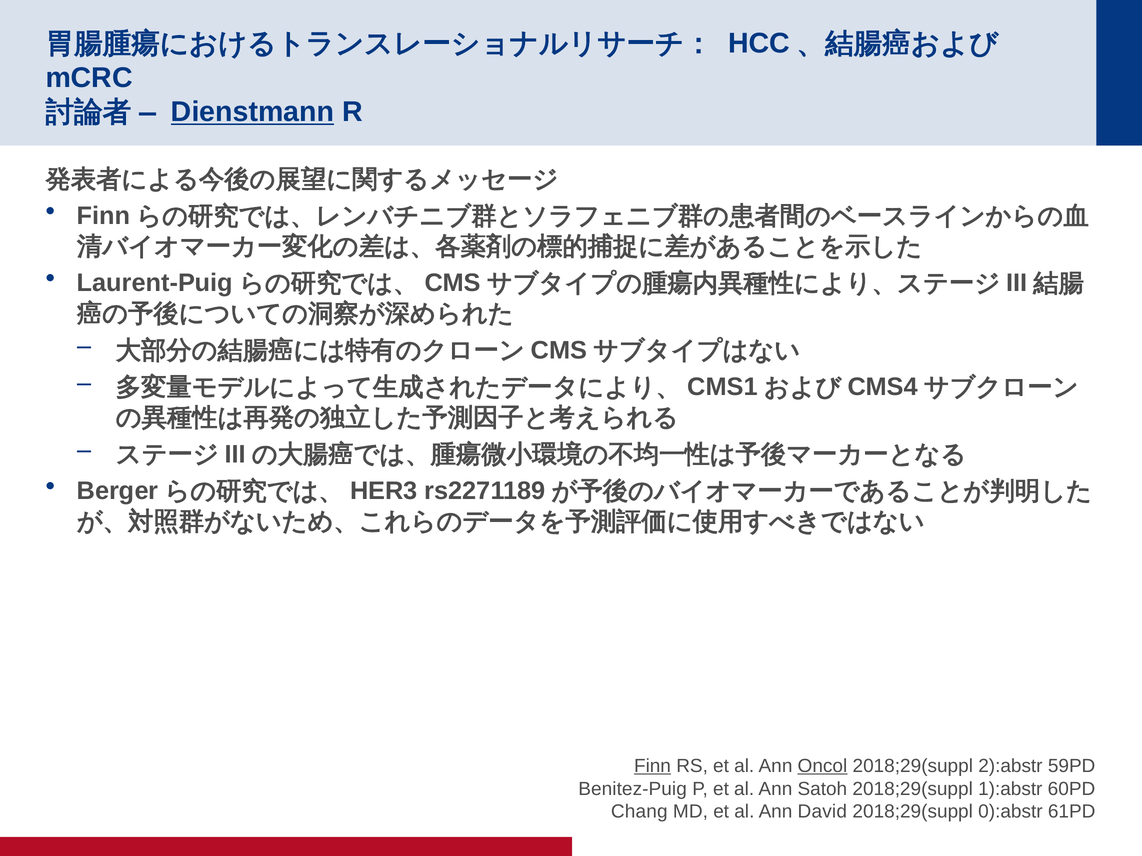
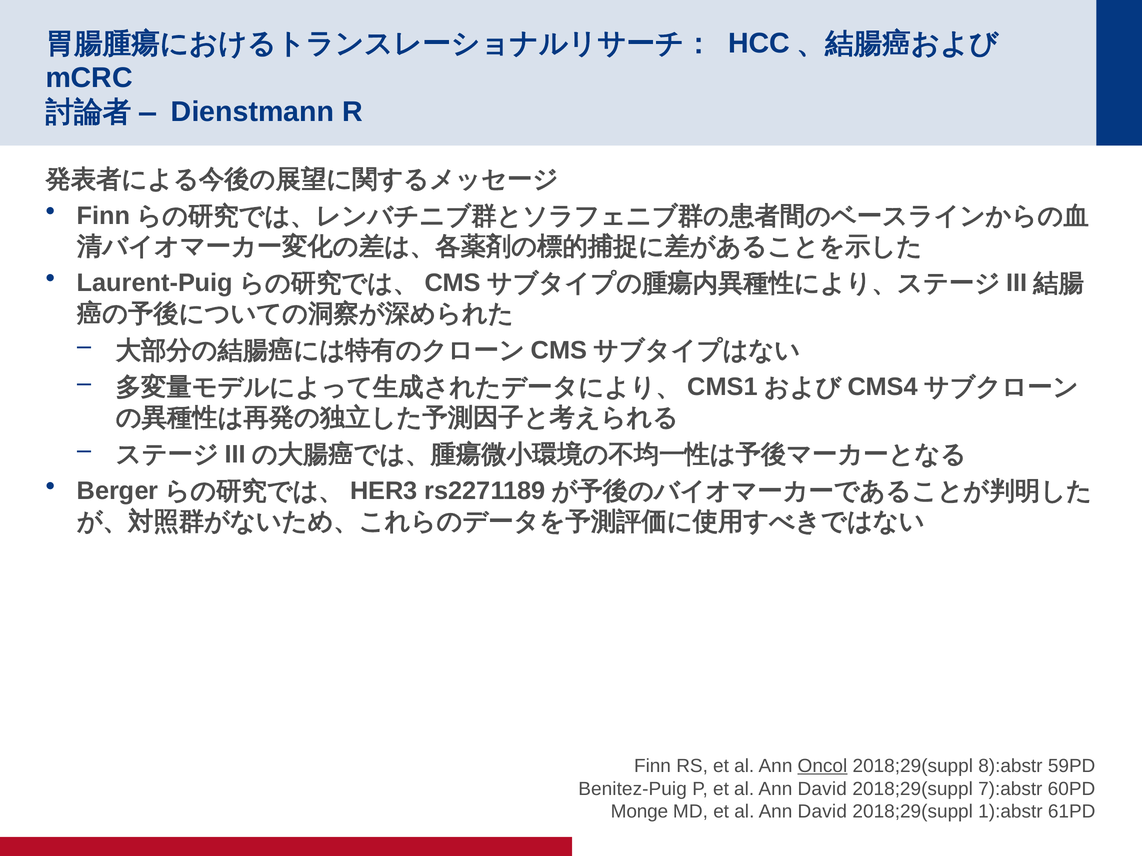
Dienstmann underline: present -> none (253, 112)
Finn underline: present -> none (653, 766)
2):abstr: 2):abstr -> 8):abstr (1010, 766)
Satoh: Satoh -> David (822, 789)
1):abstr: 1):abstr -> 7):abstr (1010, 789)
Chang: Chang -> Monge (639, 812)
0):abstr: 0):abstr -> 1):abstr (1010, 812)
